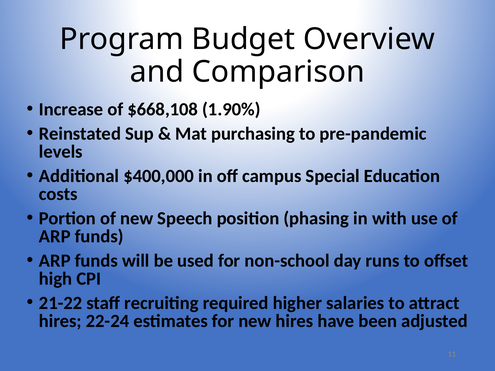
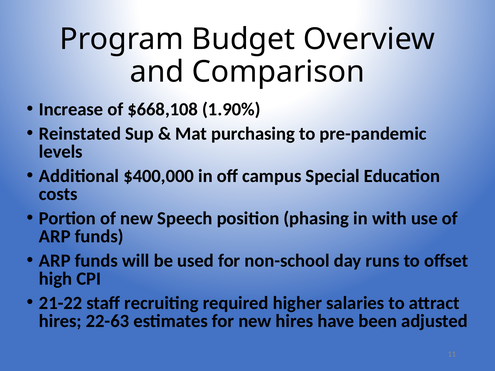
22-24: 22-24 -> 22-63 (108, 321)
